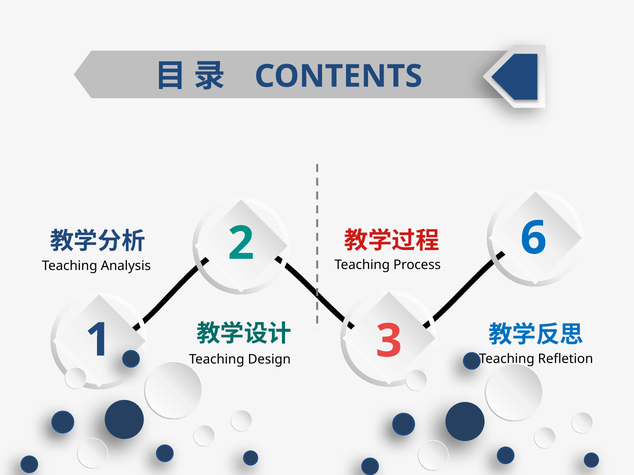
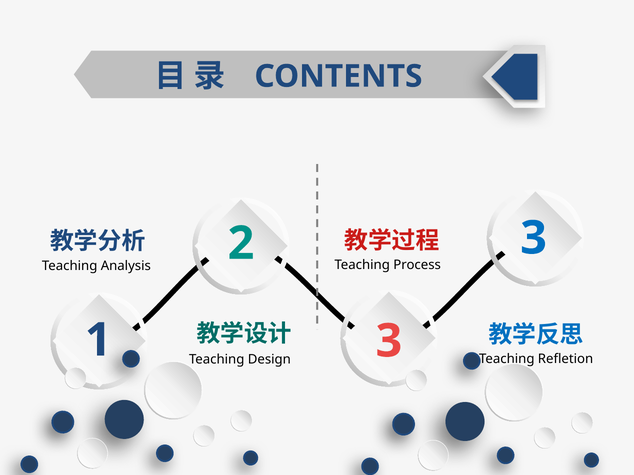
2 6: 6 -> 3 (534, 238)
